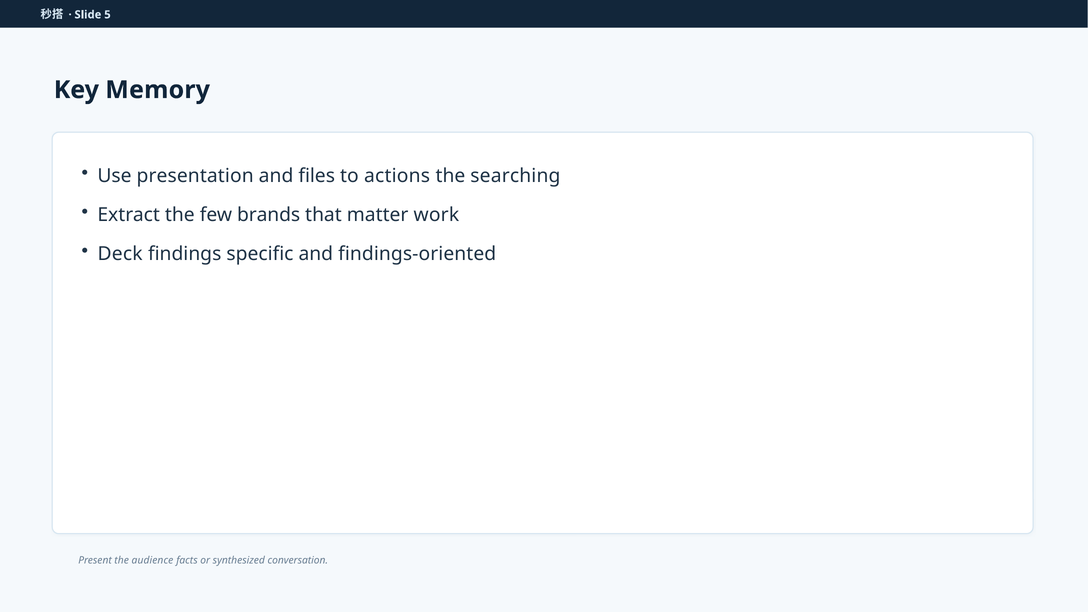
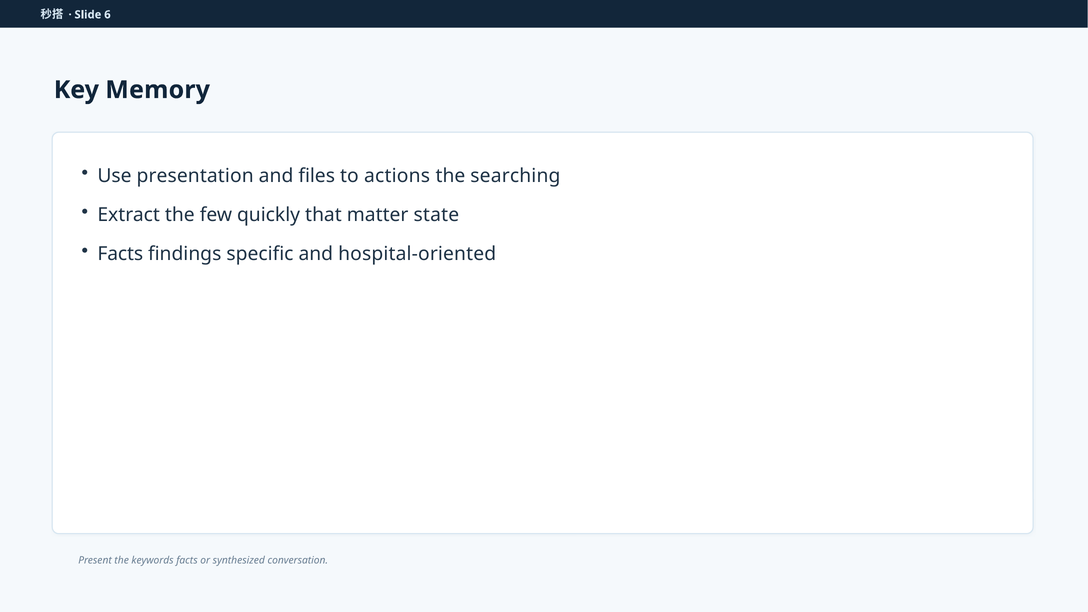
5: 5 -> 6 (107, 15)
brands: brands -> quickly (269, 215)
work: work -> state (436, 215)
Deck: Deck -> Facts (120, 254)
findings-oriented: findings-oriented -> hospital-oriented (417, 254)
audience: audience -> keywords (153, 560)
